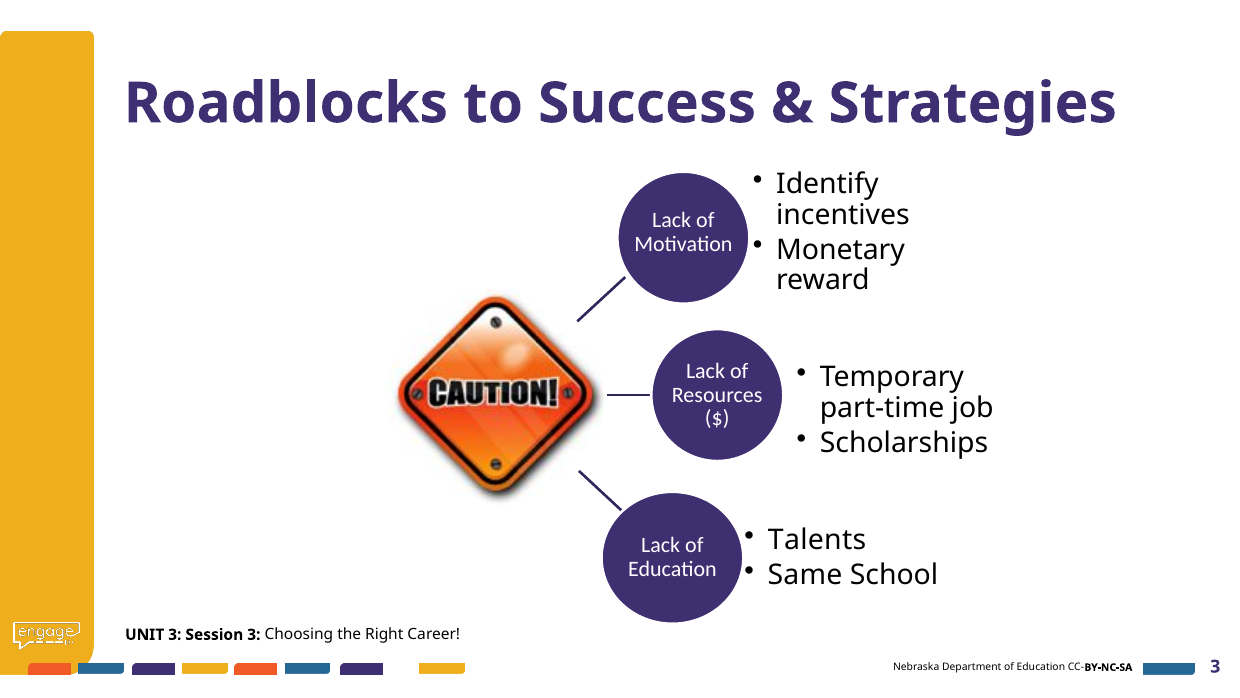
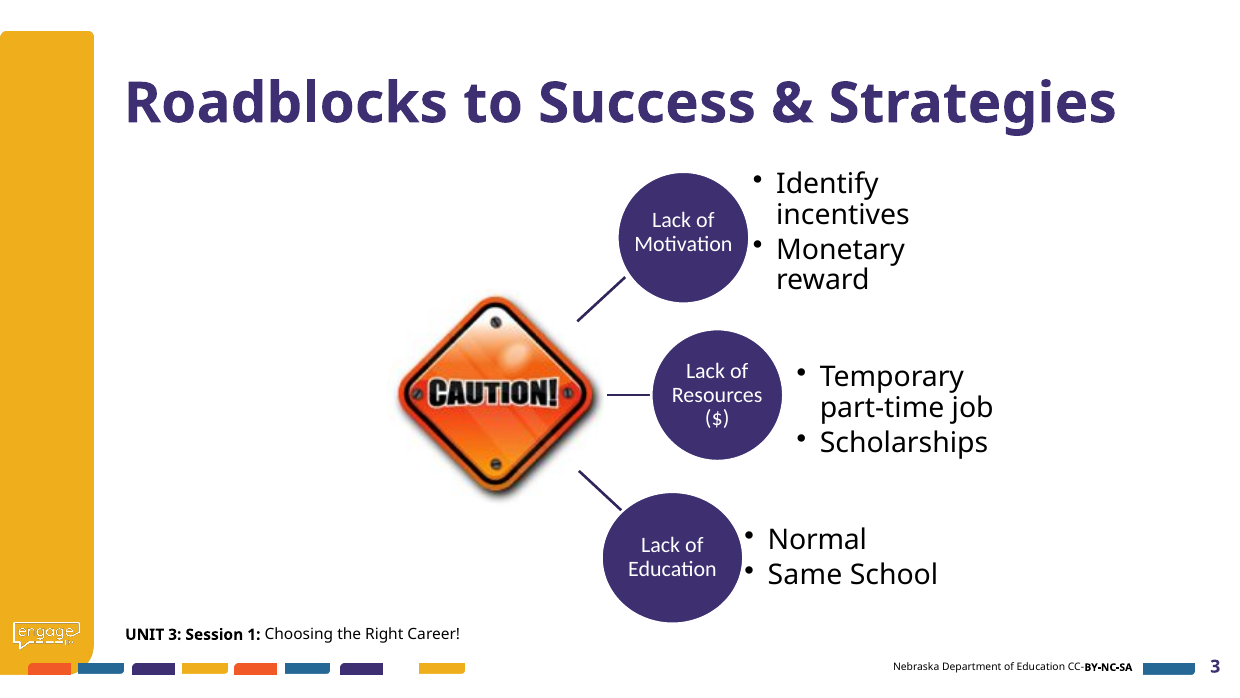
Talents: Talents -> Normal (817, 540)
Session 3: 3 -> 1 (254, 635)
